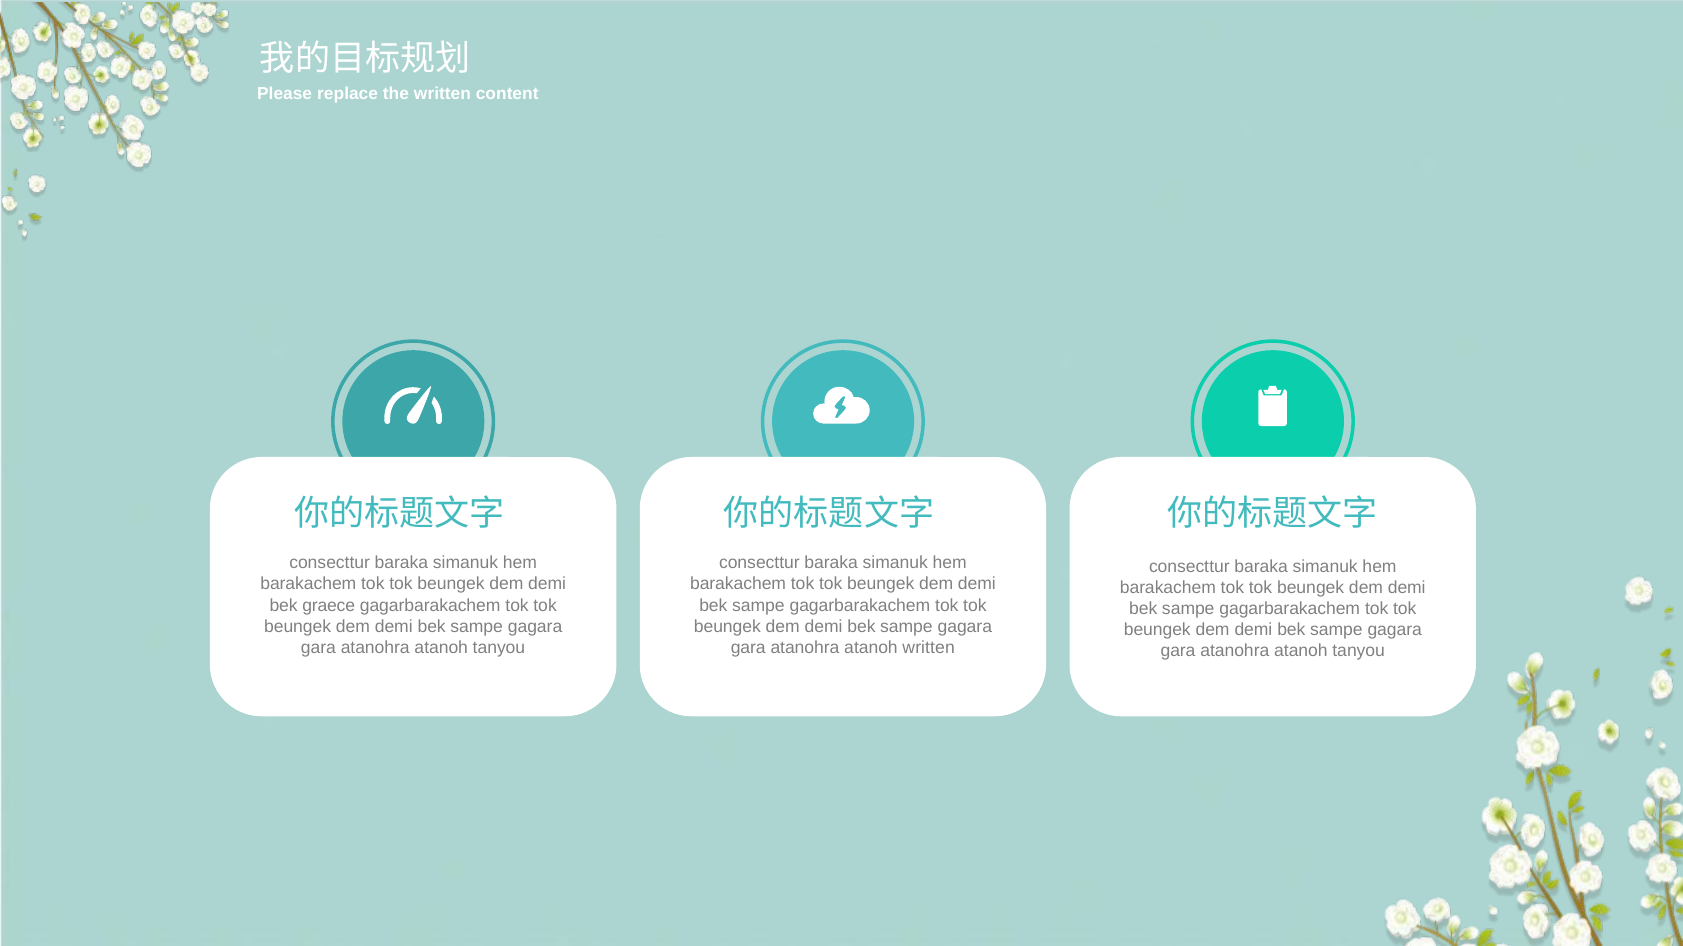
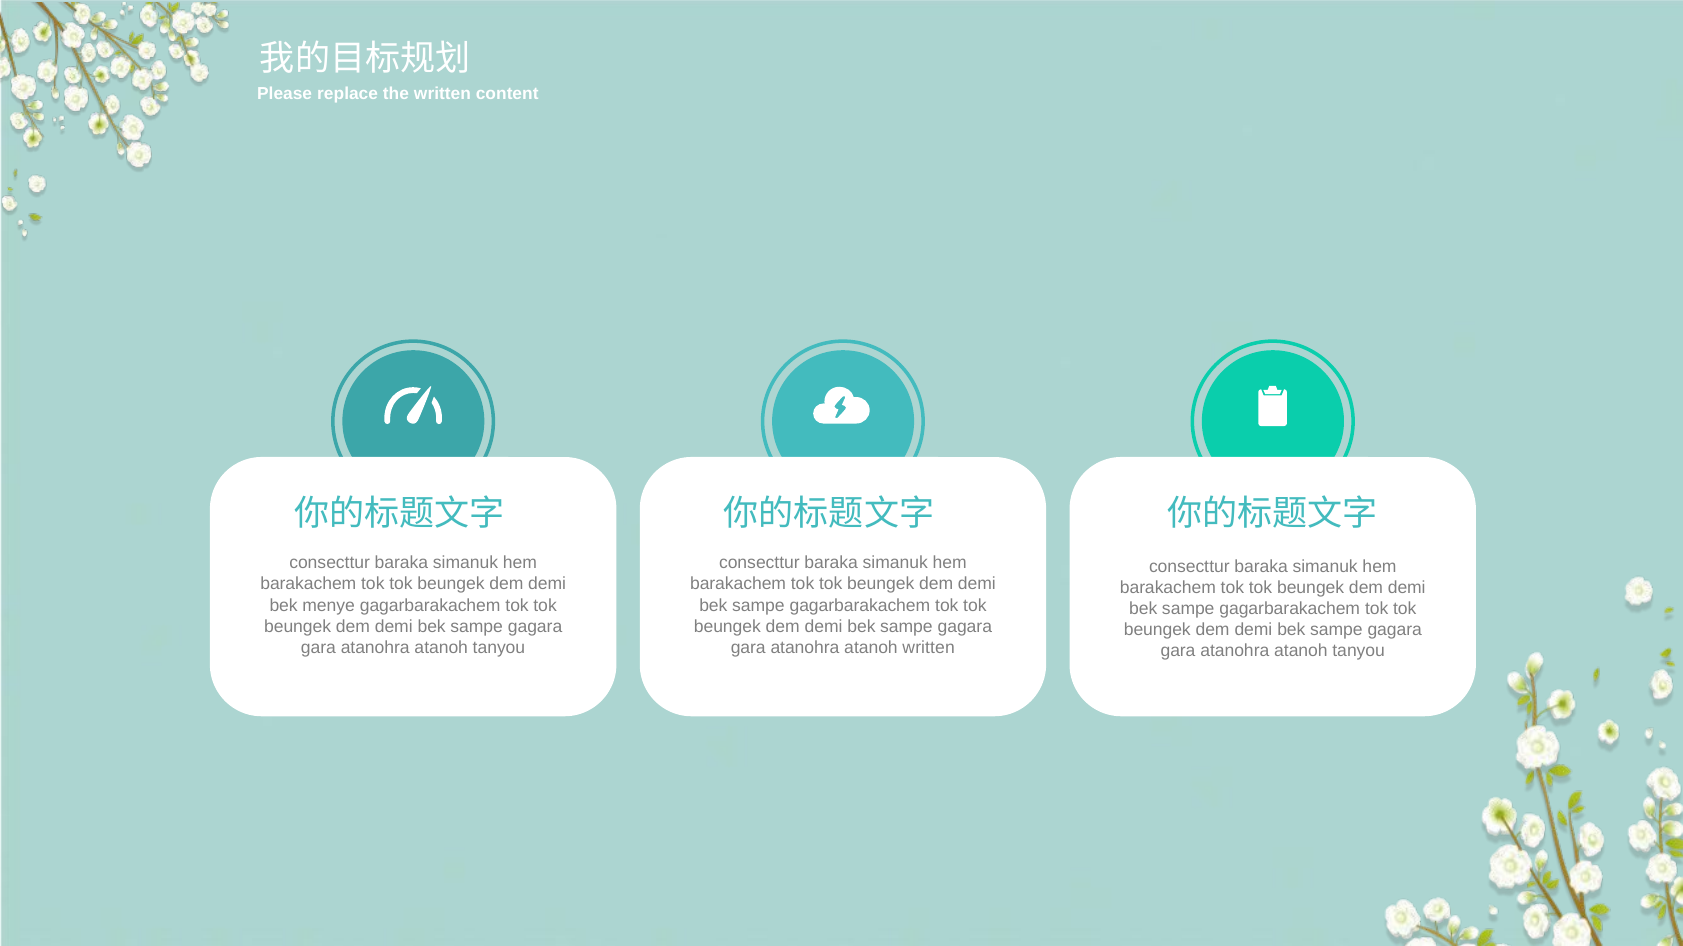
graece: graece -> menye (329, 606)
